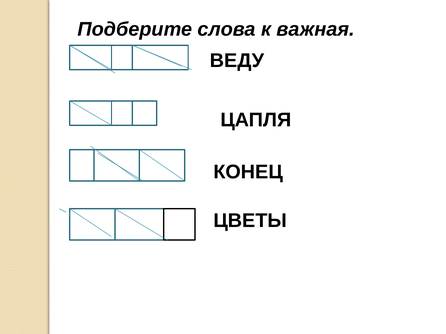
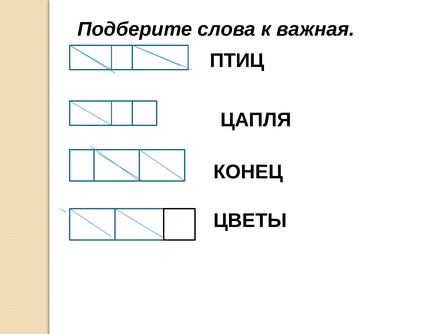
ВЕДУ: ВЕДУ -> ПТИЦ (237, 61)
